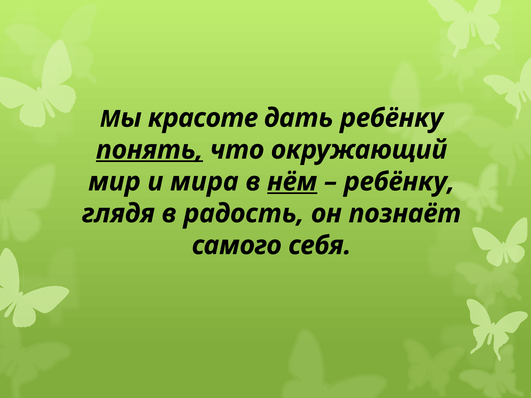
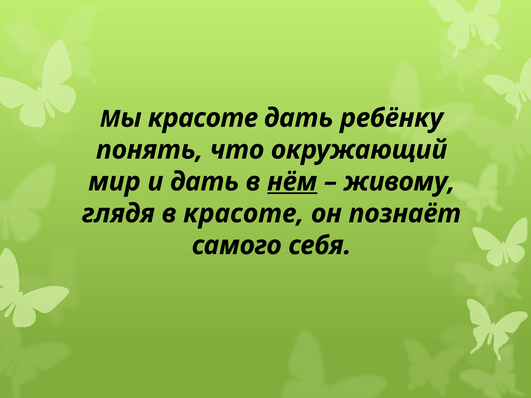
понять underline: present -> none (150, 150)
и мира: мира -> дать (205, 182)
ребёнку: ребёнку -> живому (399, 182)
в радость: радость -> красоте (244, 214)
